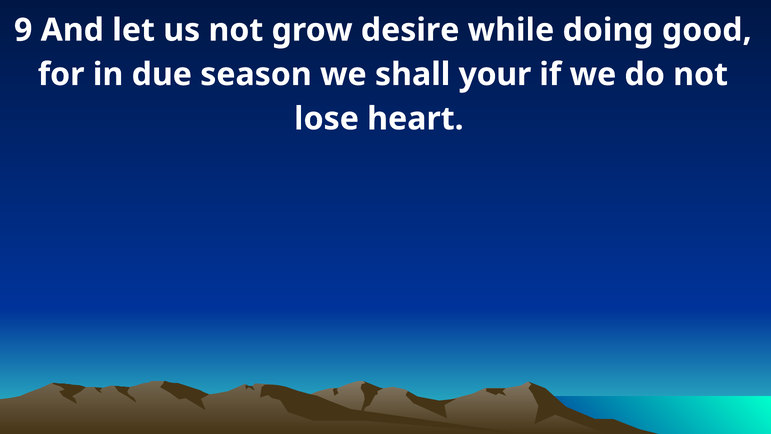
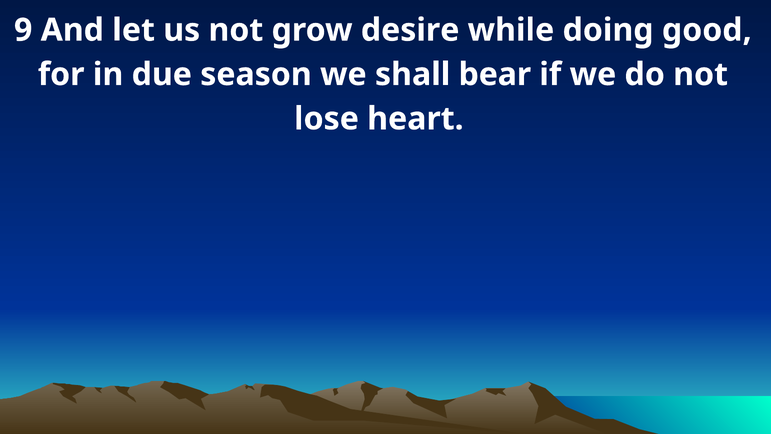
your: your -> bear (495, 74)
